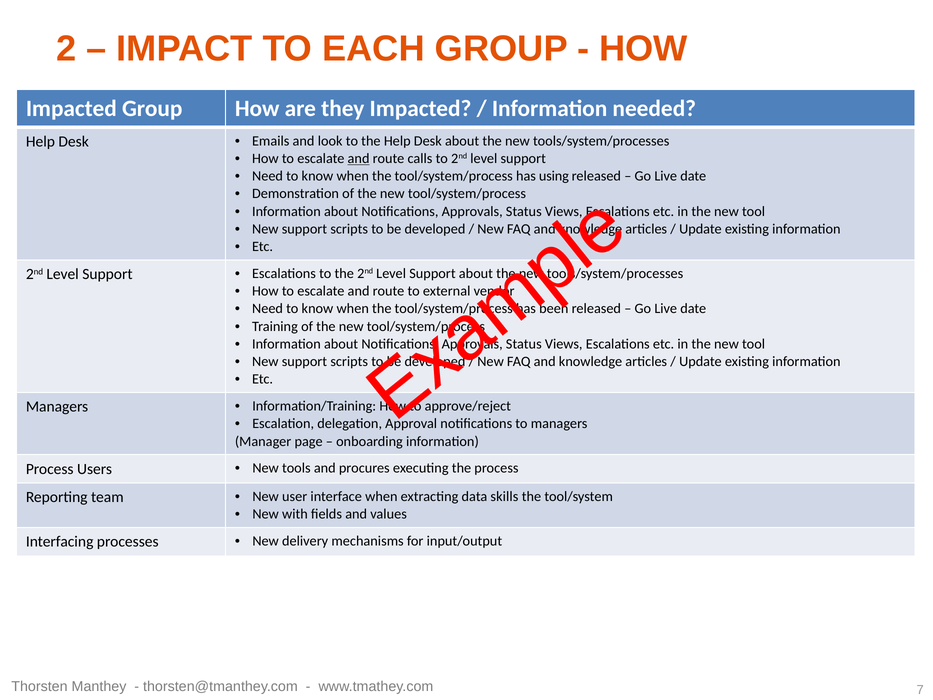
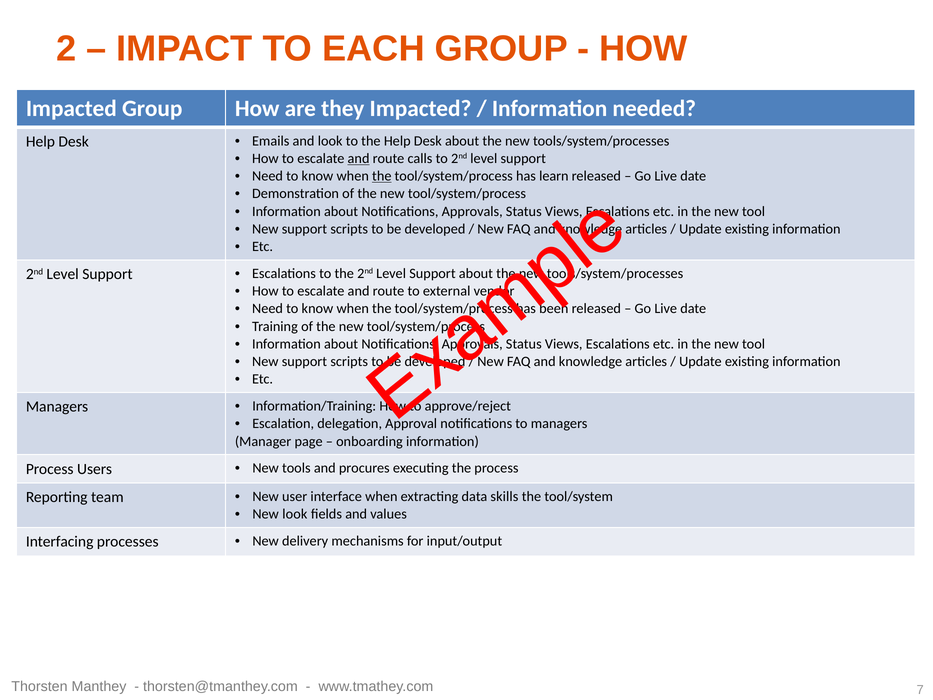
the underline: none -> present (382, 176)
using: using -> learn (554, 176)
New with: with -> look (295, 514)
